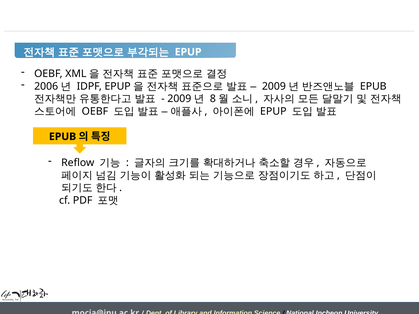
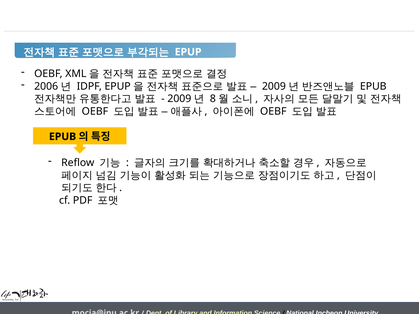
EPUP: EPUP -> OEBF (273, 112)
